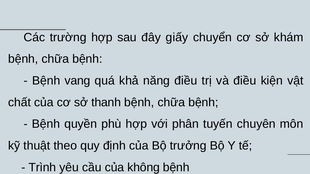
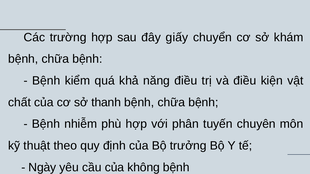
vang: vang -> kiểm (77, 81)
quyền: quyền -> nhiễm (81, 124)
Trình: Trình -> Ngày (42, 168)
